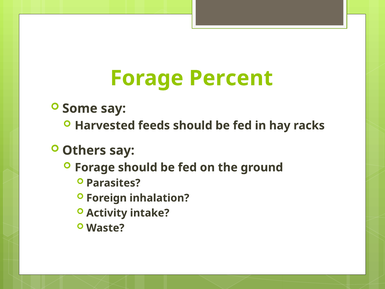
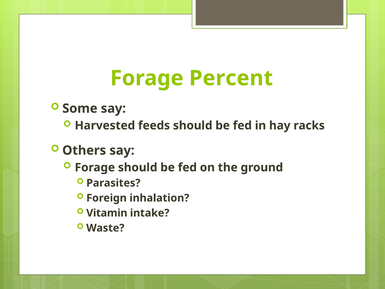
Activity: Activity -> Vitamin (107, 213)
